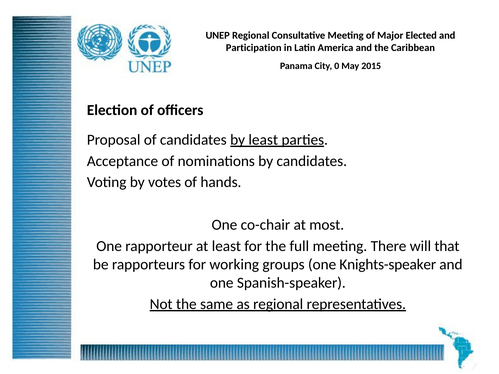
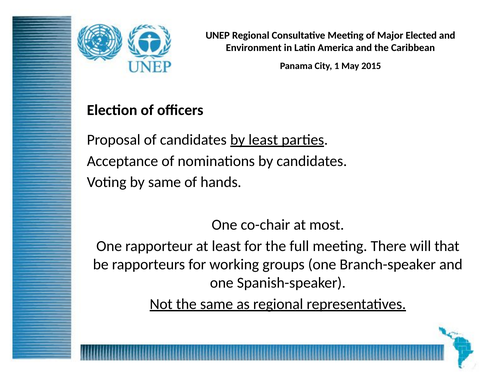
Participation: Participation -> Environment (254, 48)
0: 0 -> 1 (337, 66)
by votes: votes -> same (165, 182)
Knights-speaker: Knights-speaker -> Branch-speaker (388, 265)
